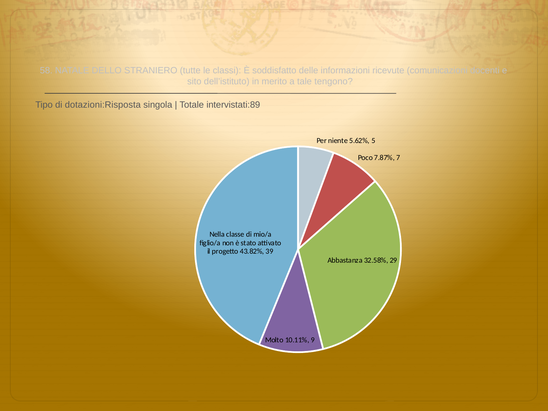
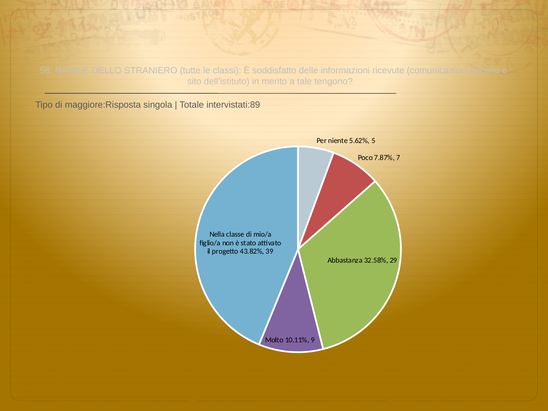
dotazioni:Risposta: dotazioni:Risposta -> maggiore:Risposta (103, 105)
